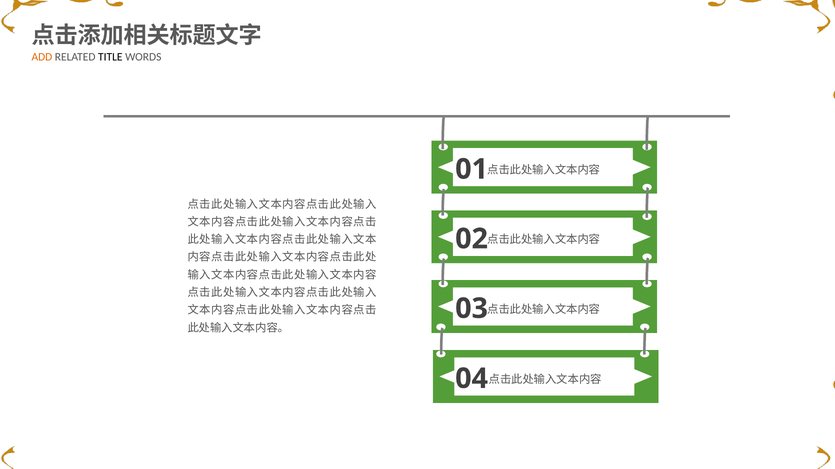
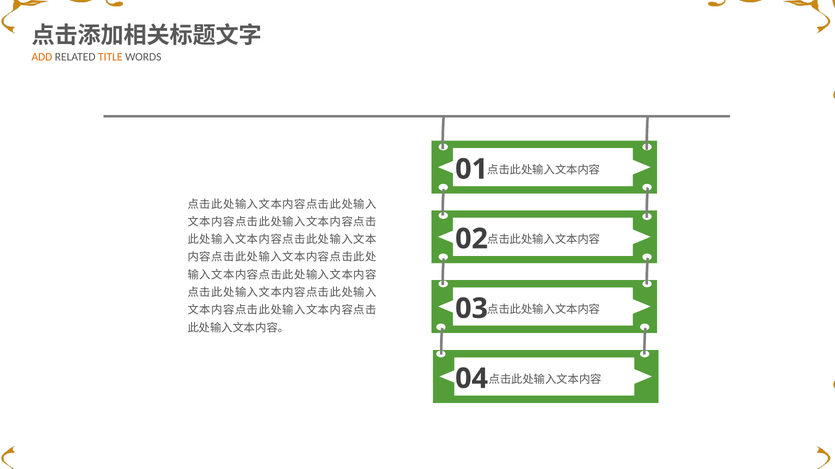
TITLE colour: black -> orange (110, 57)
